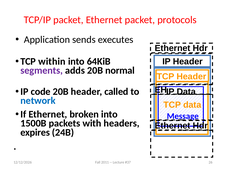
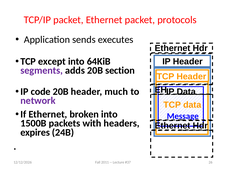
within: within -> except (52, 61)
normal: normal -> section (120, 70)
called: called -> much (116, 91)
network colour: blue -> purple (38, 100)
